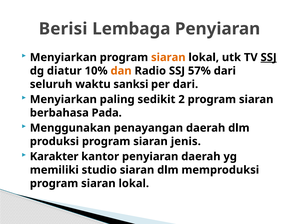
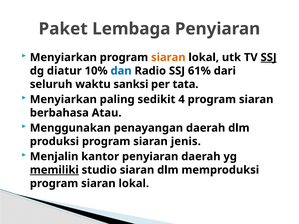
Berisi: Berisi -> Paket (63, 29)
dan colour: orange -> blue (121, 71)
57%: 57% -> 61% (199, 71)
per dari: dari -> tata (186, 84)
2: 2 -> 4 (182, 99)
Pada: Pada -> Atau (107, 113)
Karakter: Karakter -> Menjalin (54, 157)
memiliki underline: none -> present (54, 170)
